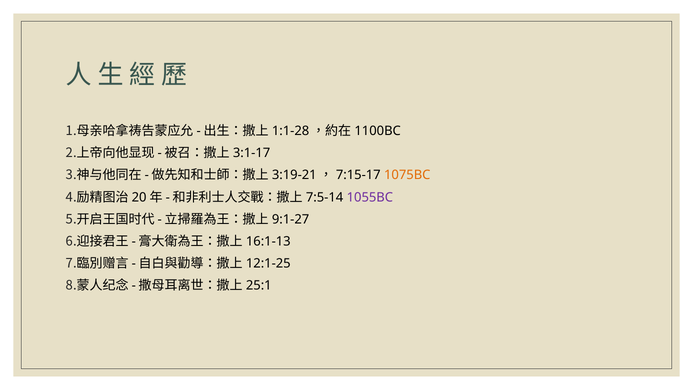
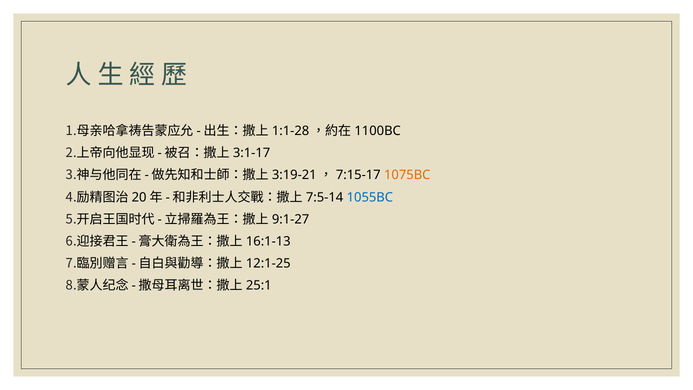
1055BC colour: purple -> blue (370, 197)
